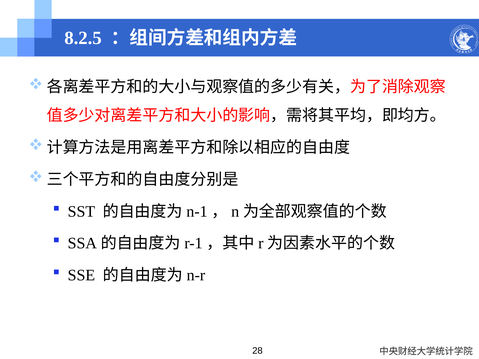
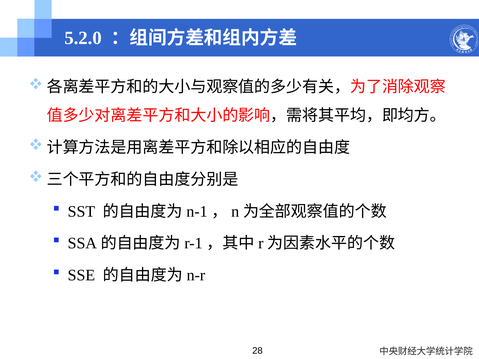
8.2.5: 8.2.5 -> 5.2.0 (83, 38)
